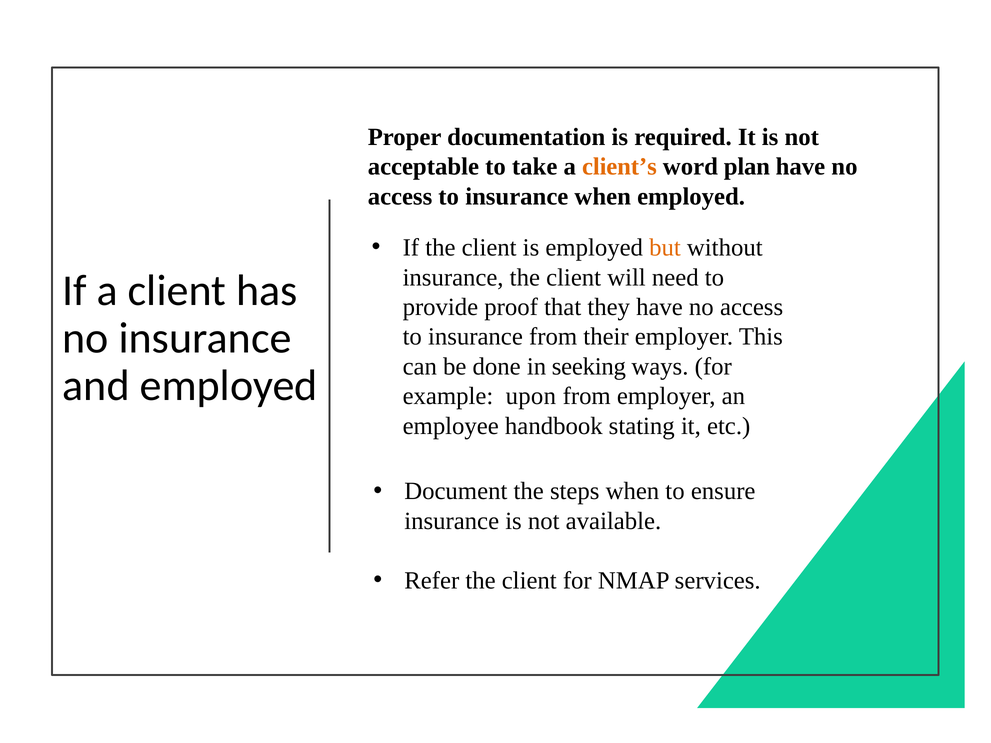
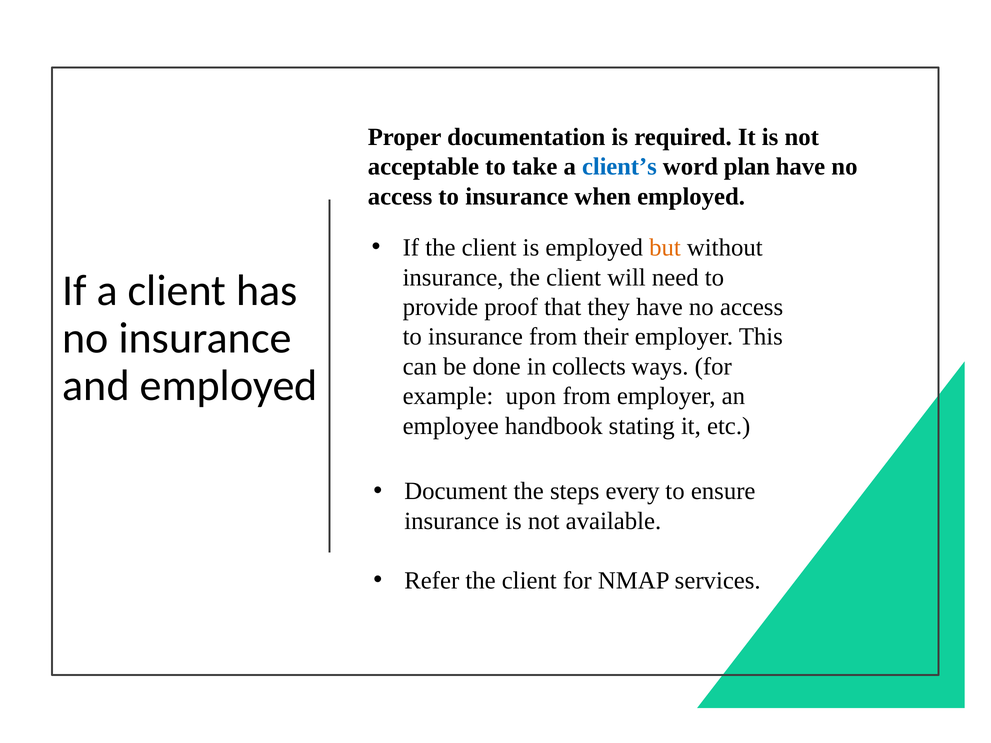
client’s colour: orange -> blue (619, 167)
seeking: seeking -> collects (589, 367)
steps when: when -> every (633, 491)
